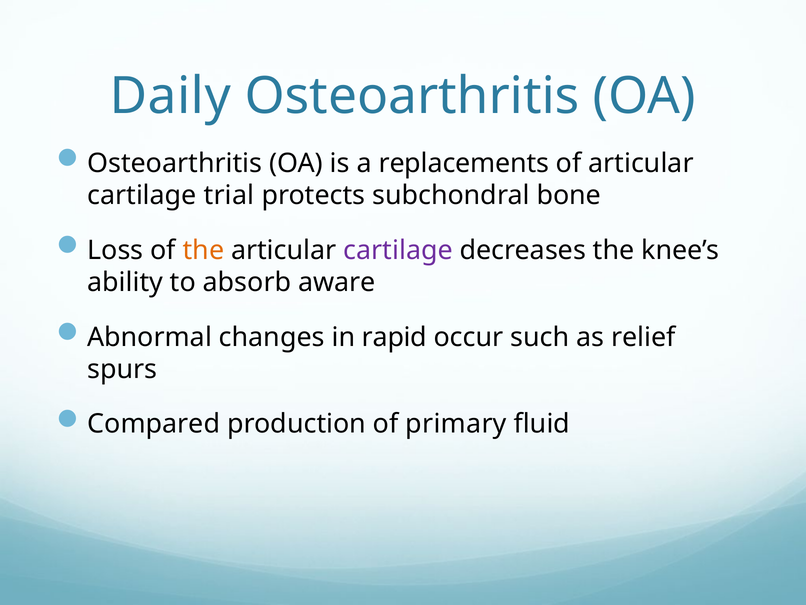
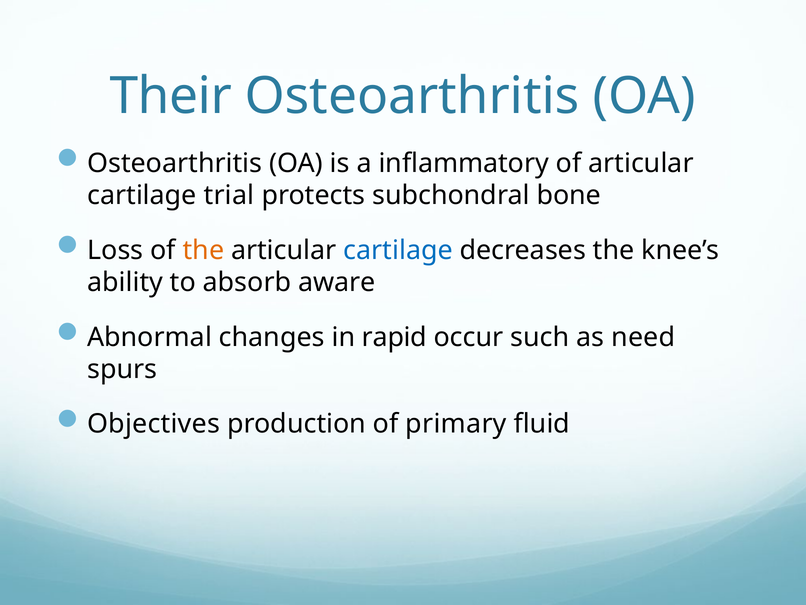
Daily: Daily -> Their (171, 96)
replacements: replacements -> inflammatory (464, 163)
cartilage colour: purple -> blue (398, 250)
relief: relief -> need (643, 337)
Compared: Compared -> Objectives (154, 424)
